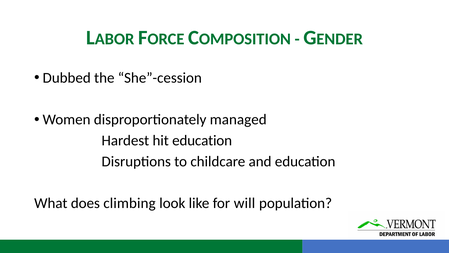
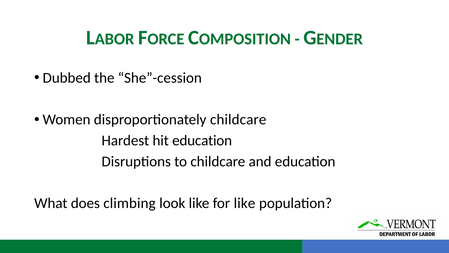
disproportionately managed: managed -> childcare (238, 119)
for will: will -> like (245, 203)
